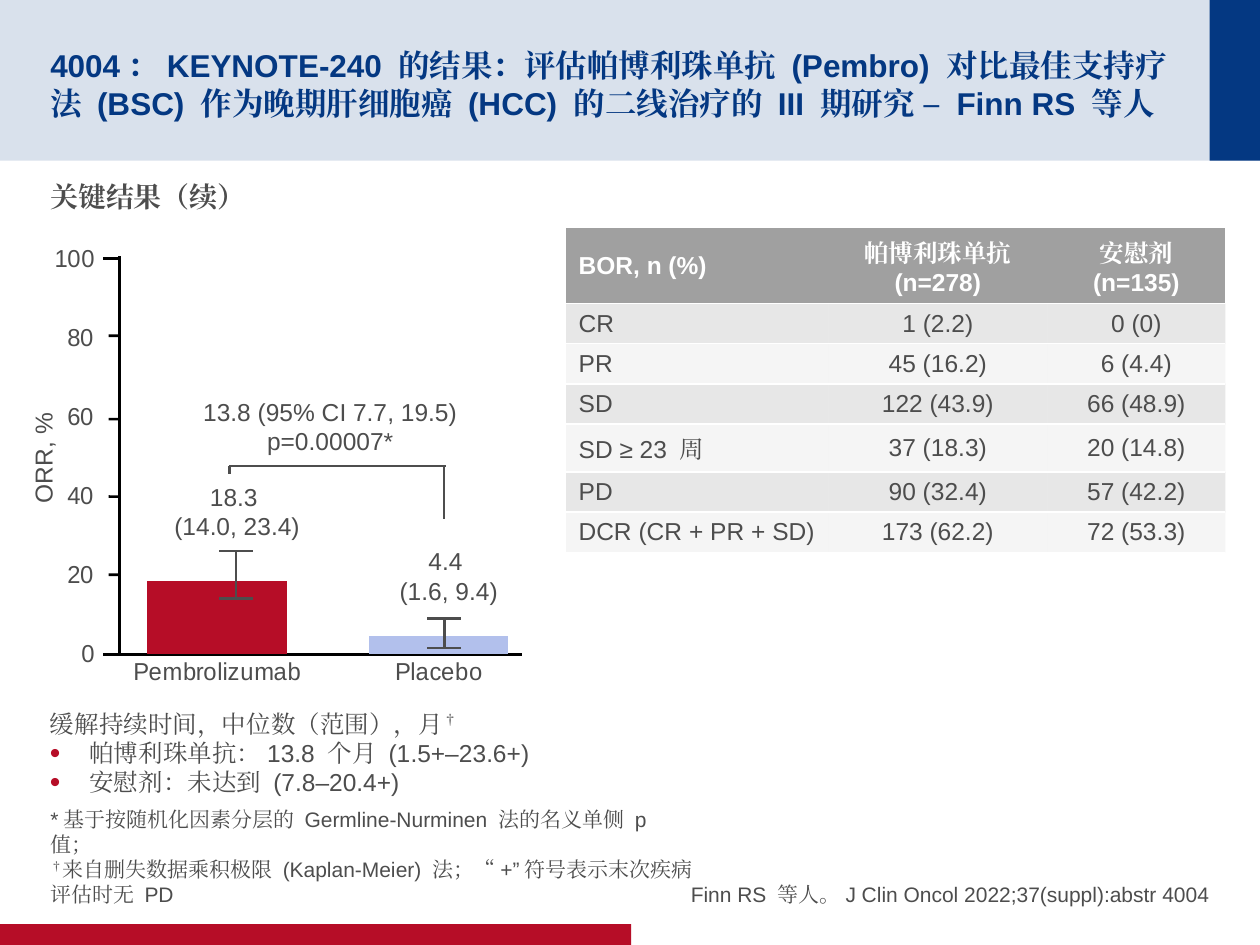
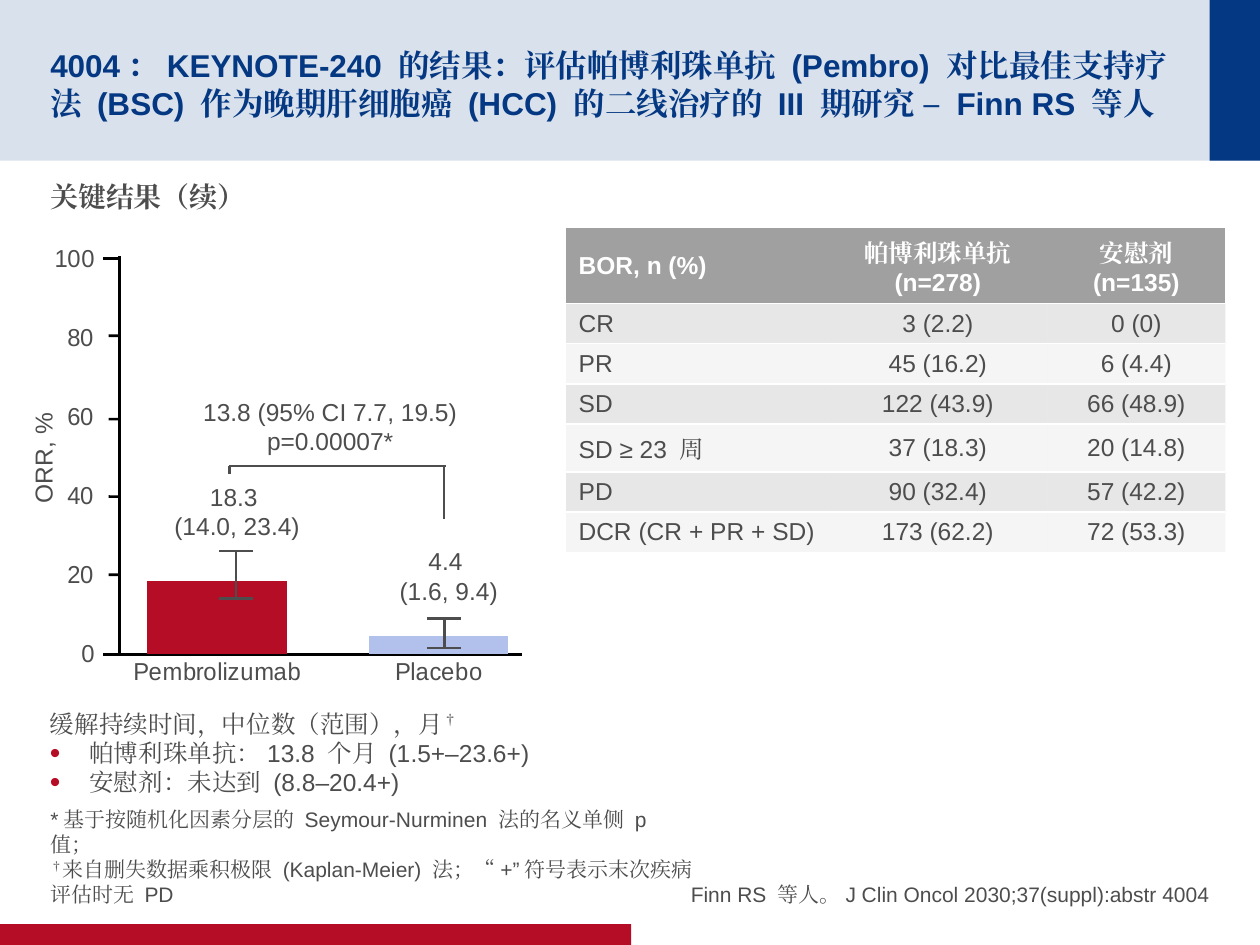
1: 1 -> 3 (909, 324)
7.8–20.4+: 7.8–20.4+ -> 8.8–20.4+ (336, 784)
Germline-Nurminen: Germline-Nurminen -> Seymour-Nurminen (396, 820)
2022;37(suppl):abstr: 2022;37(suppl):abstr -> 2030;37(suppl):abstr (1060, 896)
